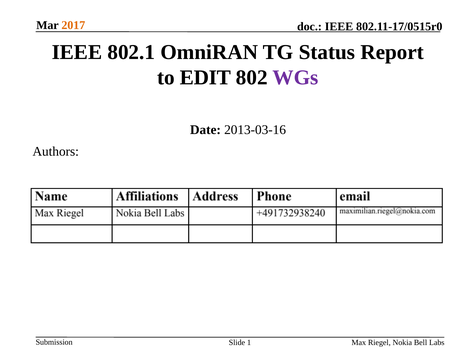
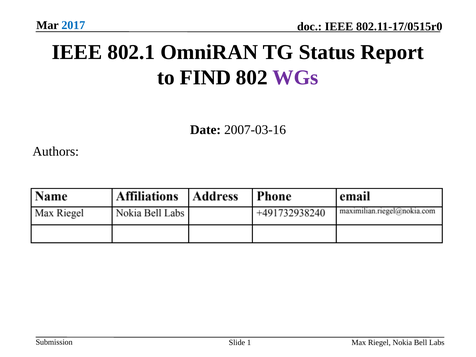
2017 colour: orange -> blue (73, 25)
EDIT: EDIT -> FIND (206, 78)
2013-03-16: 2013-03-16 -> 2007-03-16 (255, 130)
